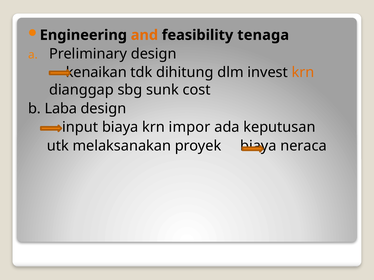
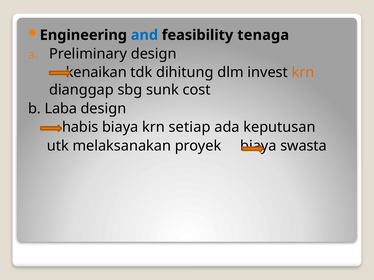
and colour: orange -> blue (144, 35)
input: input -> habis (80, 127)
impor: impor -> setiap (190, 127)
neraca: neraca -> swasta (304, 146)
